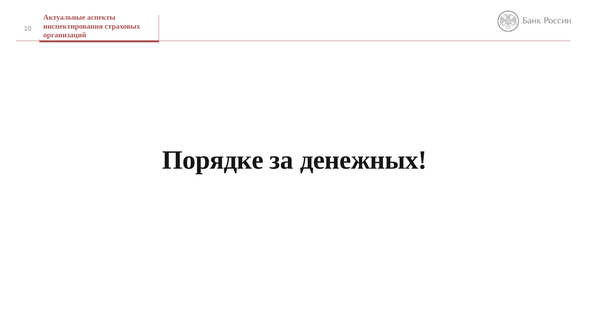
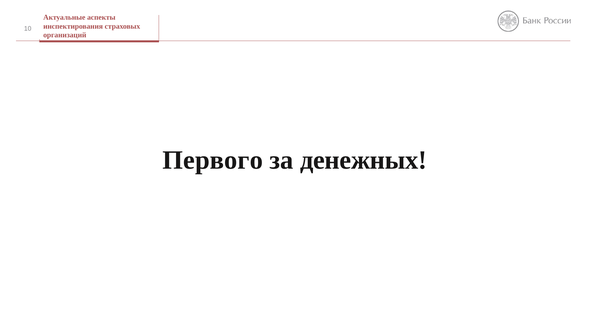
Порядке: Порядке -> Первого (213, 160)
